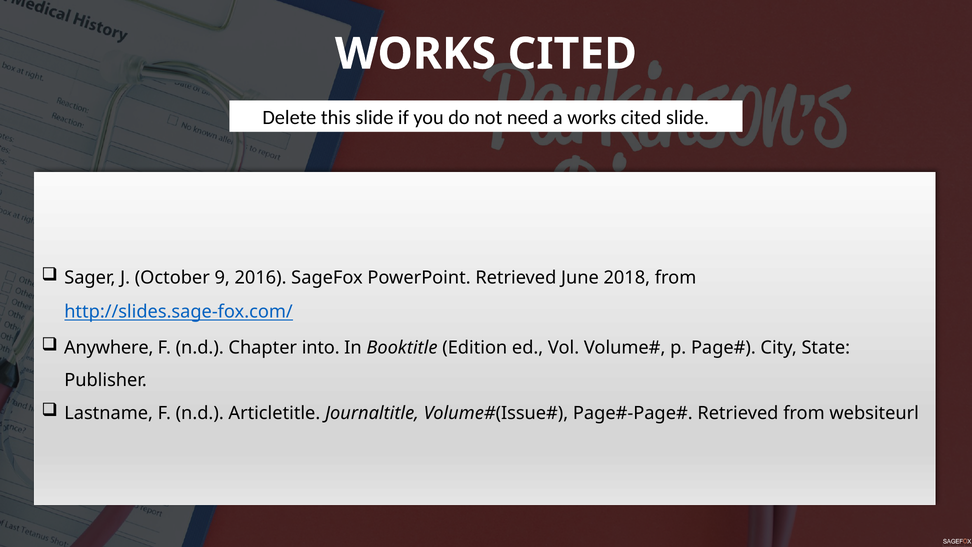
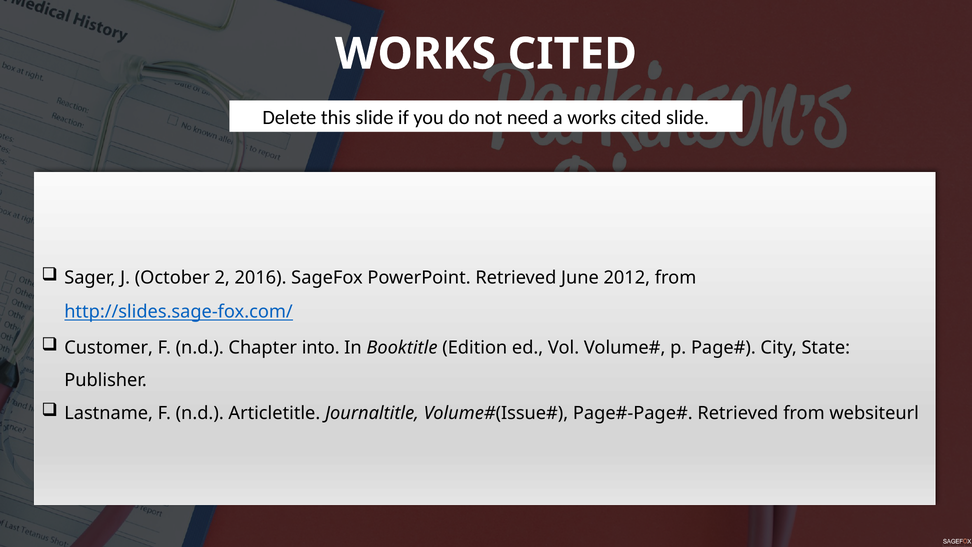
9: 9 -> 2 (222, 277)
2018: 2018 -> 2012 (627, 277)
Anywhere: Anywhere -> Customer (109, 347)
